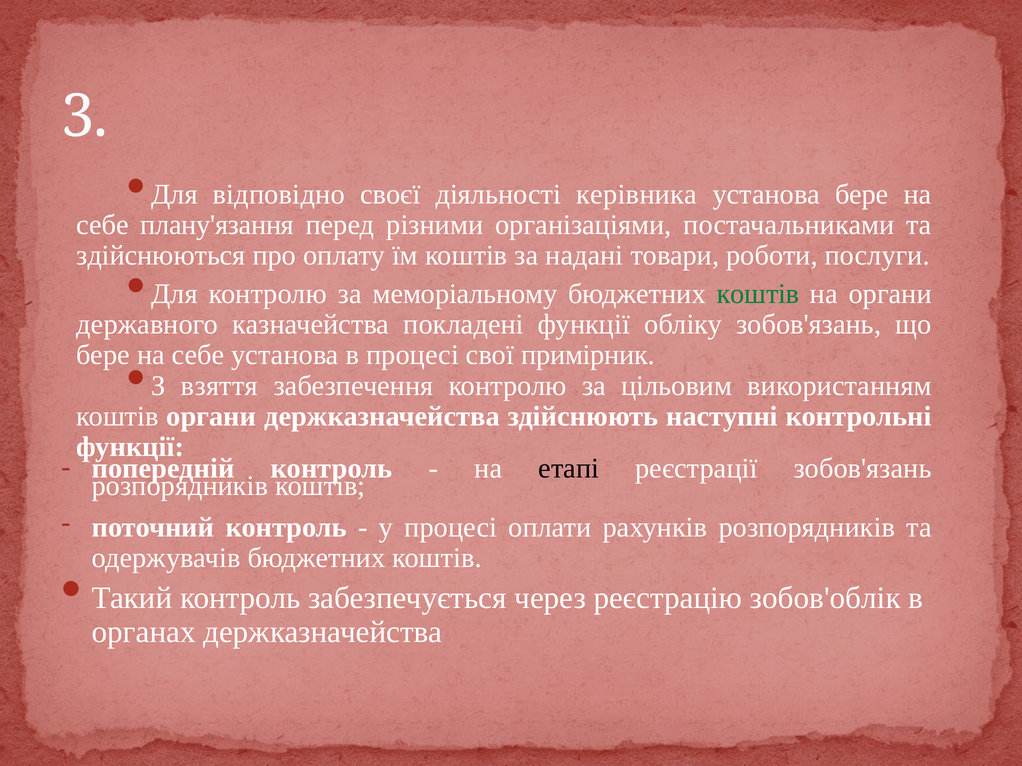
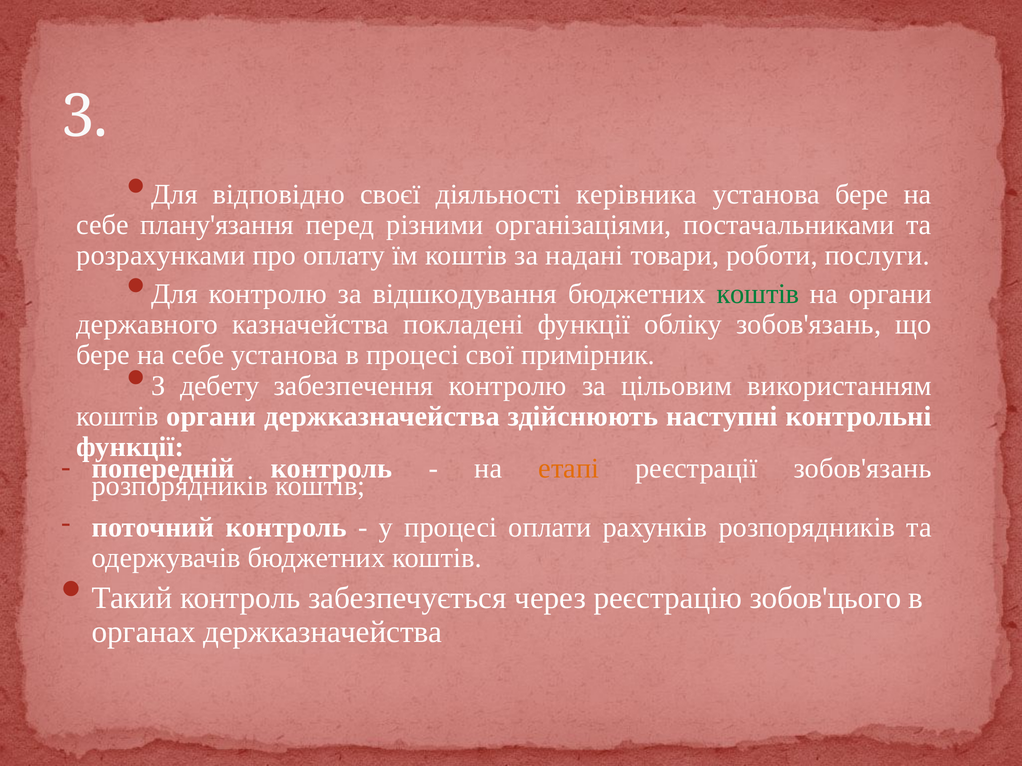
здійснюються: здійснюються -> розрахунками (161, 256)
меморіальному: меморіальному -> відшкодування (465, 294)
взяття: взяття -> дебету (220, 386)
етапі colour: black -> orange (569, 469)
зобов'облік: зобов'облік -> зобов'цього (825, 599)
